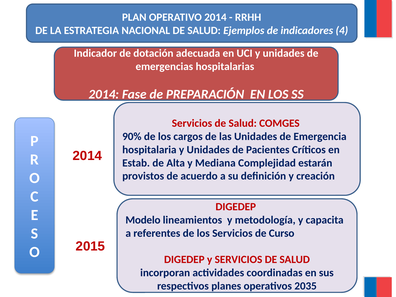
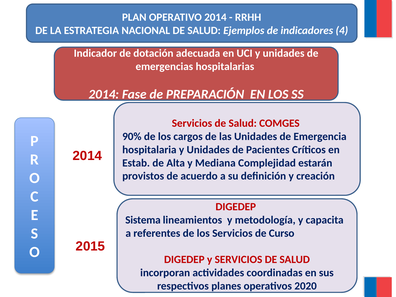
Modelo: Modelo -> Sistema (143, 220)
2035: 2035 -> 2020 (306, 286)
